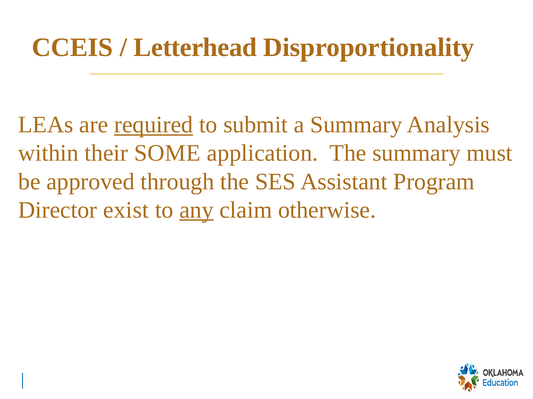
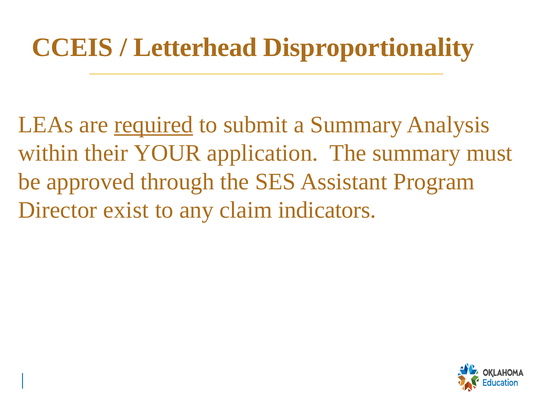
SOME: SOME -> YOUR (168, 153)
any underline: present -> none (196, 210)
otherwise: otherwise -> indicators (327, 210)
